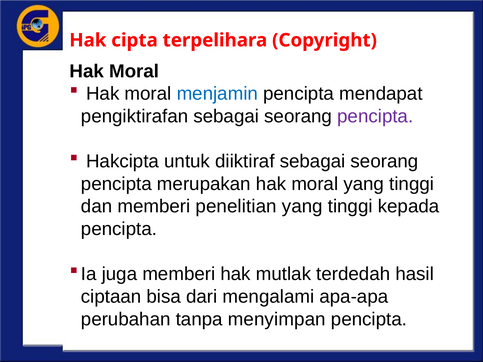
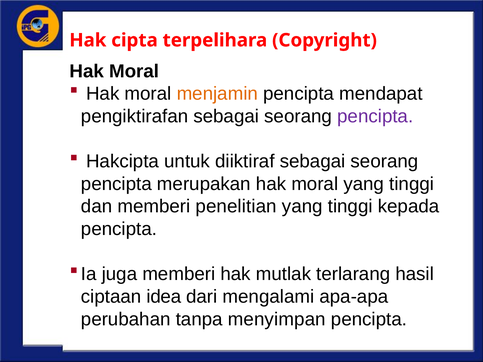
menjamin colour: blue -> orange (217, 94)
terdedah: terdedah -> terlarang (353, 274)
bisa: bisa -> idea (164, 297)
